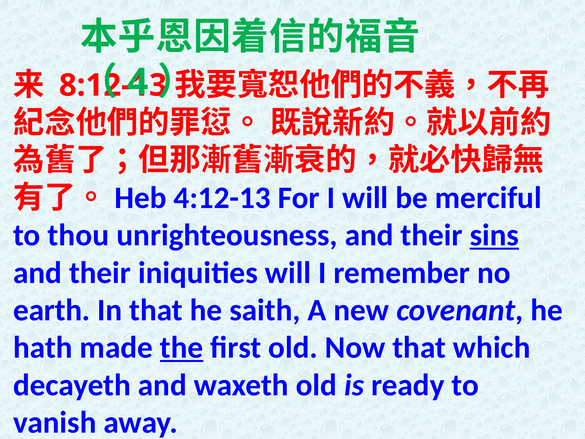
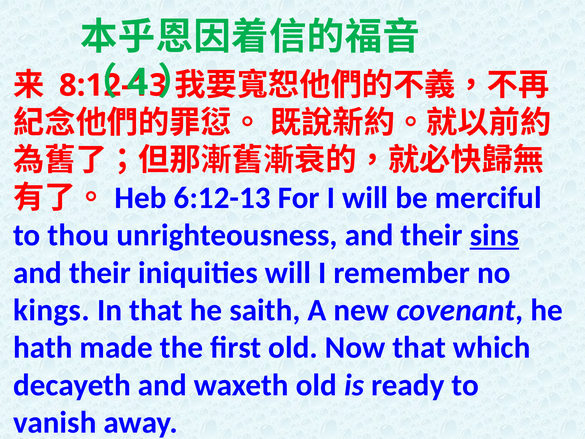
4:12-13: 4:12-13 -> 6:12-13 (222, 198)
earth: earth -> kings (52, 310)
the underline: present -> none (182, 347)
